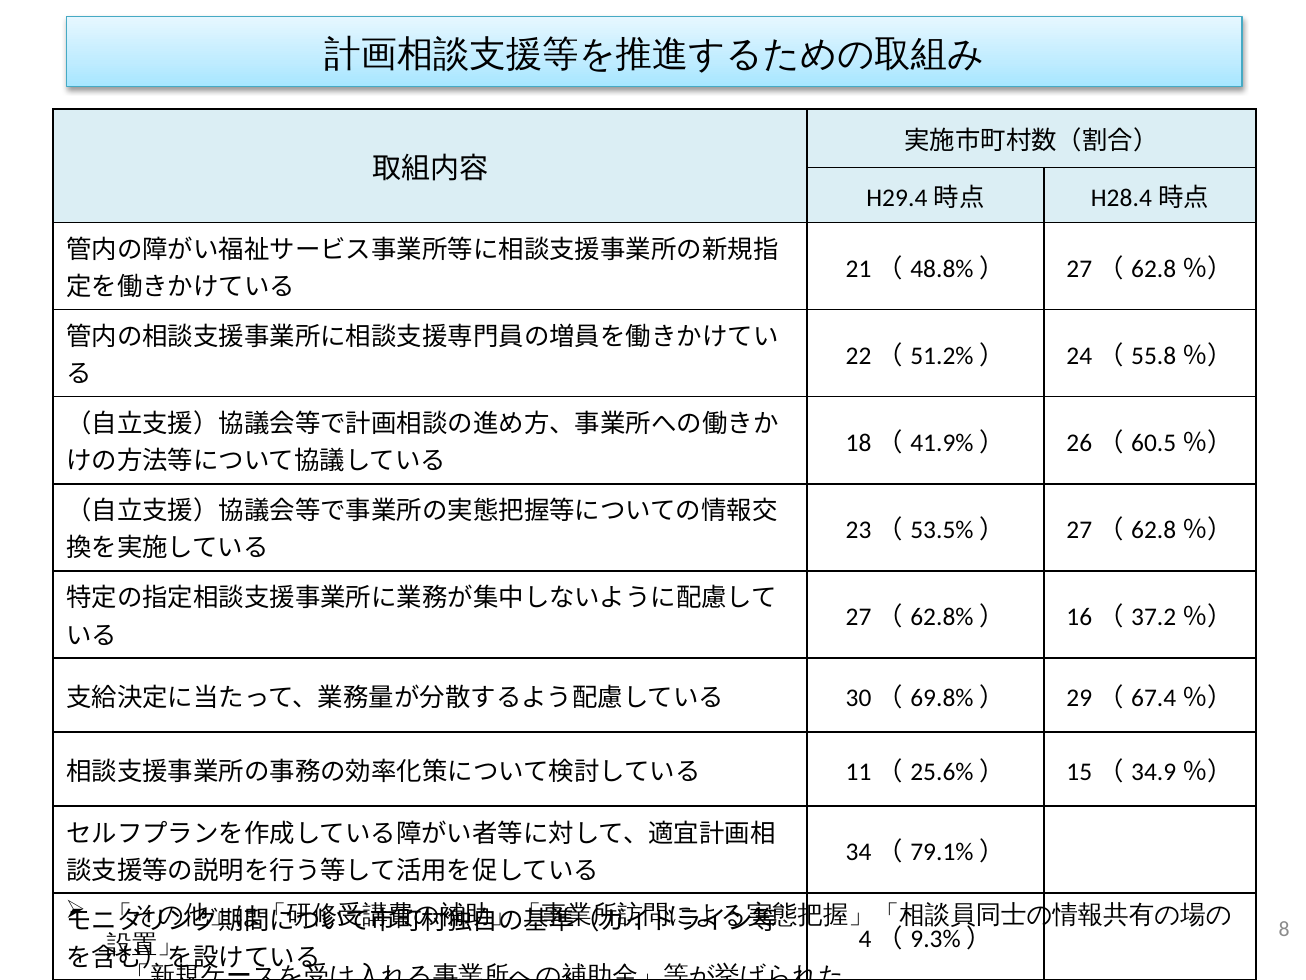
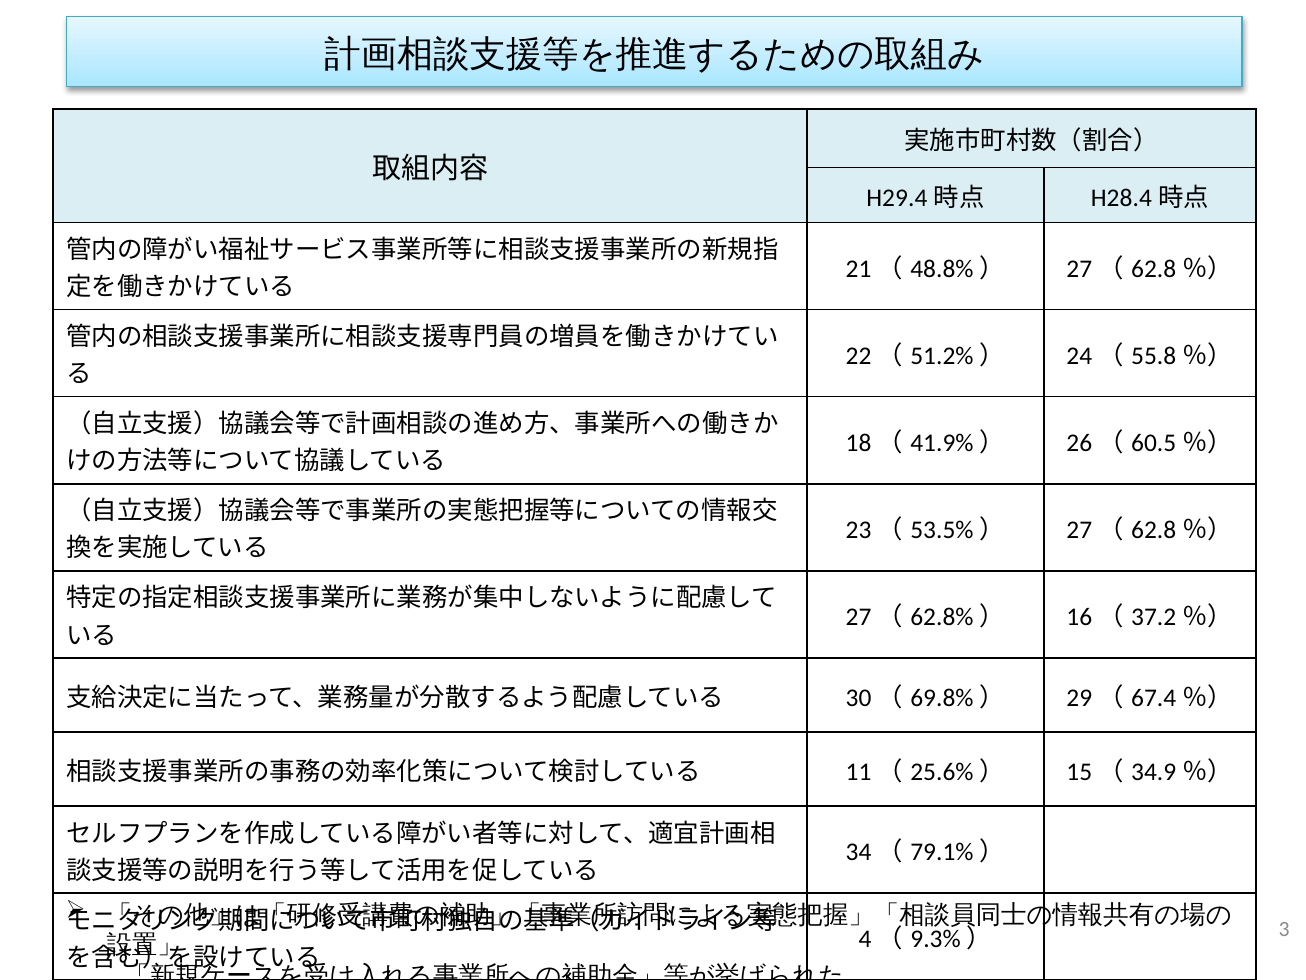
8: 8 -> 3 (1284, 928)
